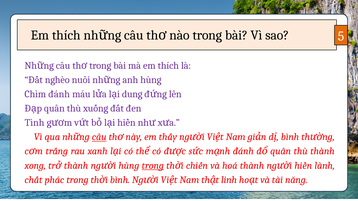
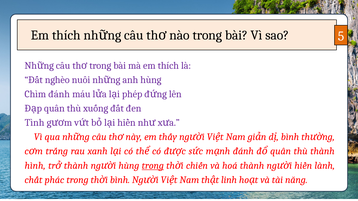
dung: dung -> phép (132, 94)
câu underline: present -> none (99, 137)
xong: xong -> hình (35, 166)
